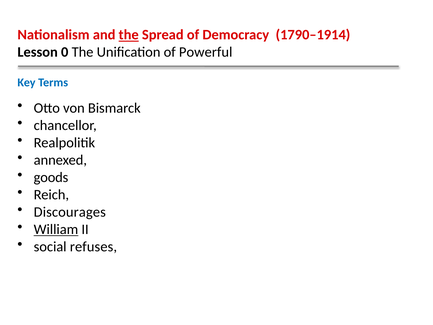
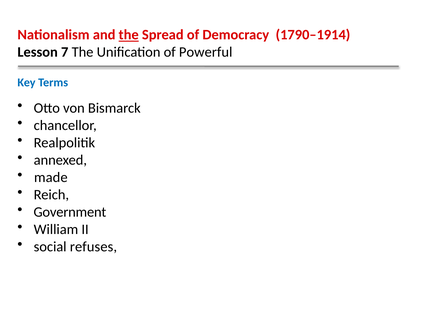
0: 0 -> 7 (65, 52)
goods: goods -> made (51, 177)
Discourages: Discourages -> Government (70, 212)
William underline: present -> none (56, 229)
